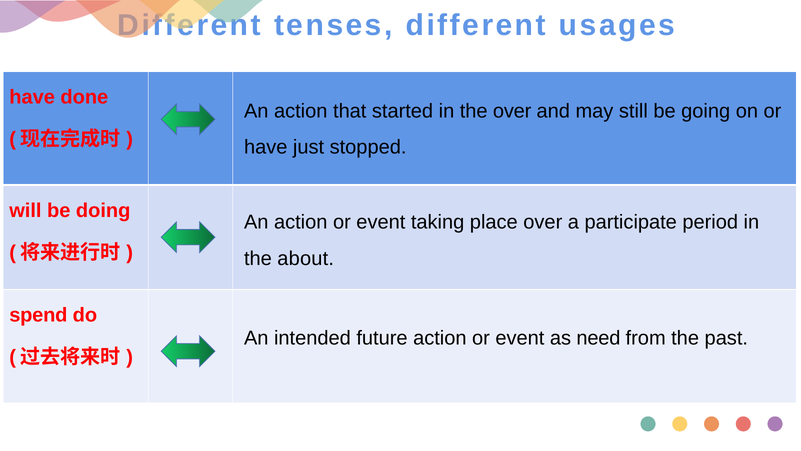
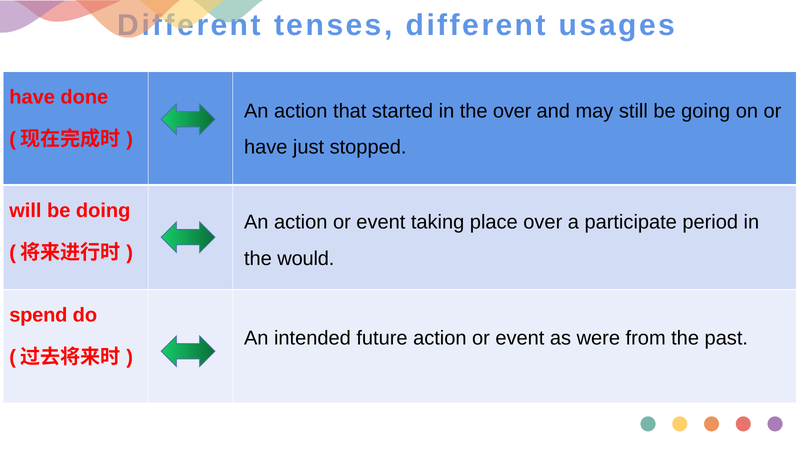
about: about -> would (306, 258)
need: need -> were (598, 338)
